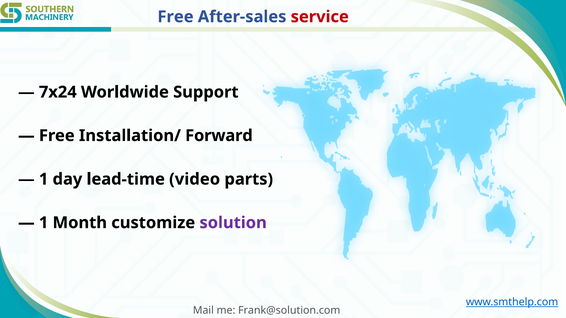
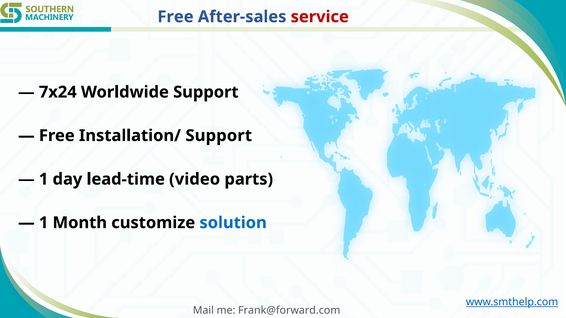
Installation/ Forward: Forward -> Support (219, 136)
solution colour: purple -> blue (233, 223)
Frank@solution.com: Frank@solution.com -> Frank@forward.com (289, 311)
